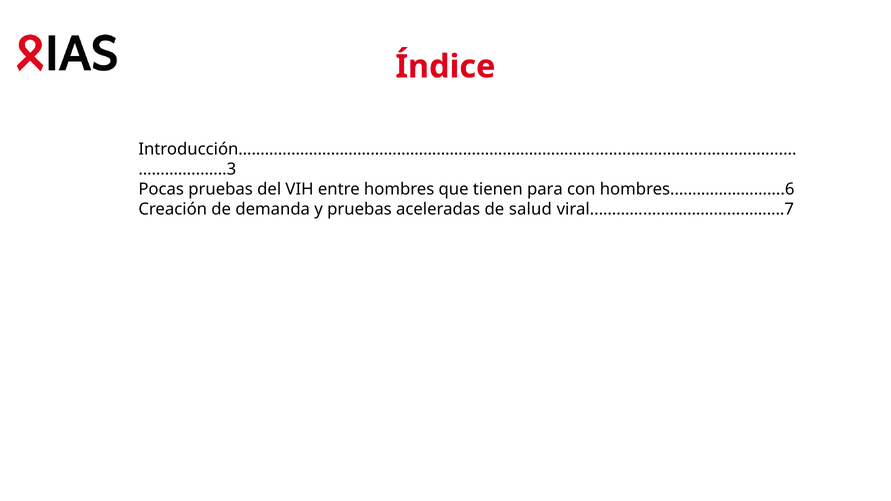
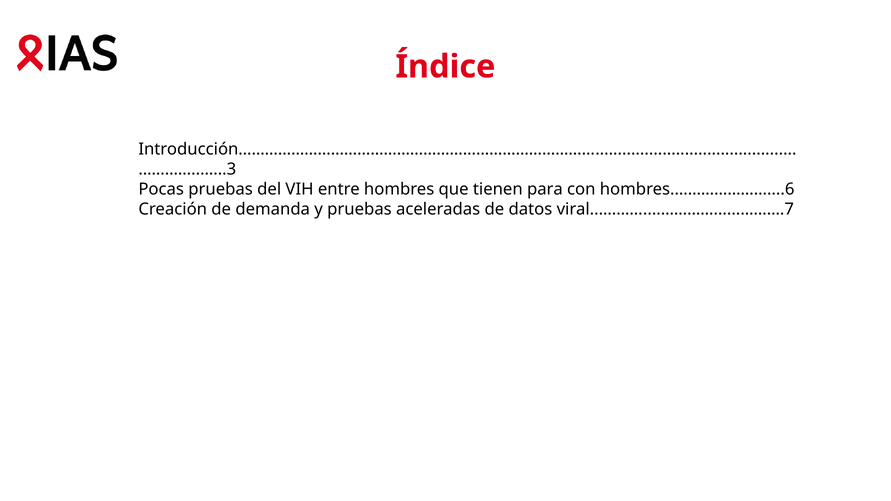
salud: salud -> datos (530, 209)
